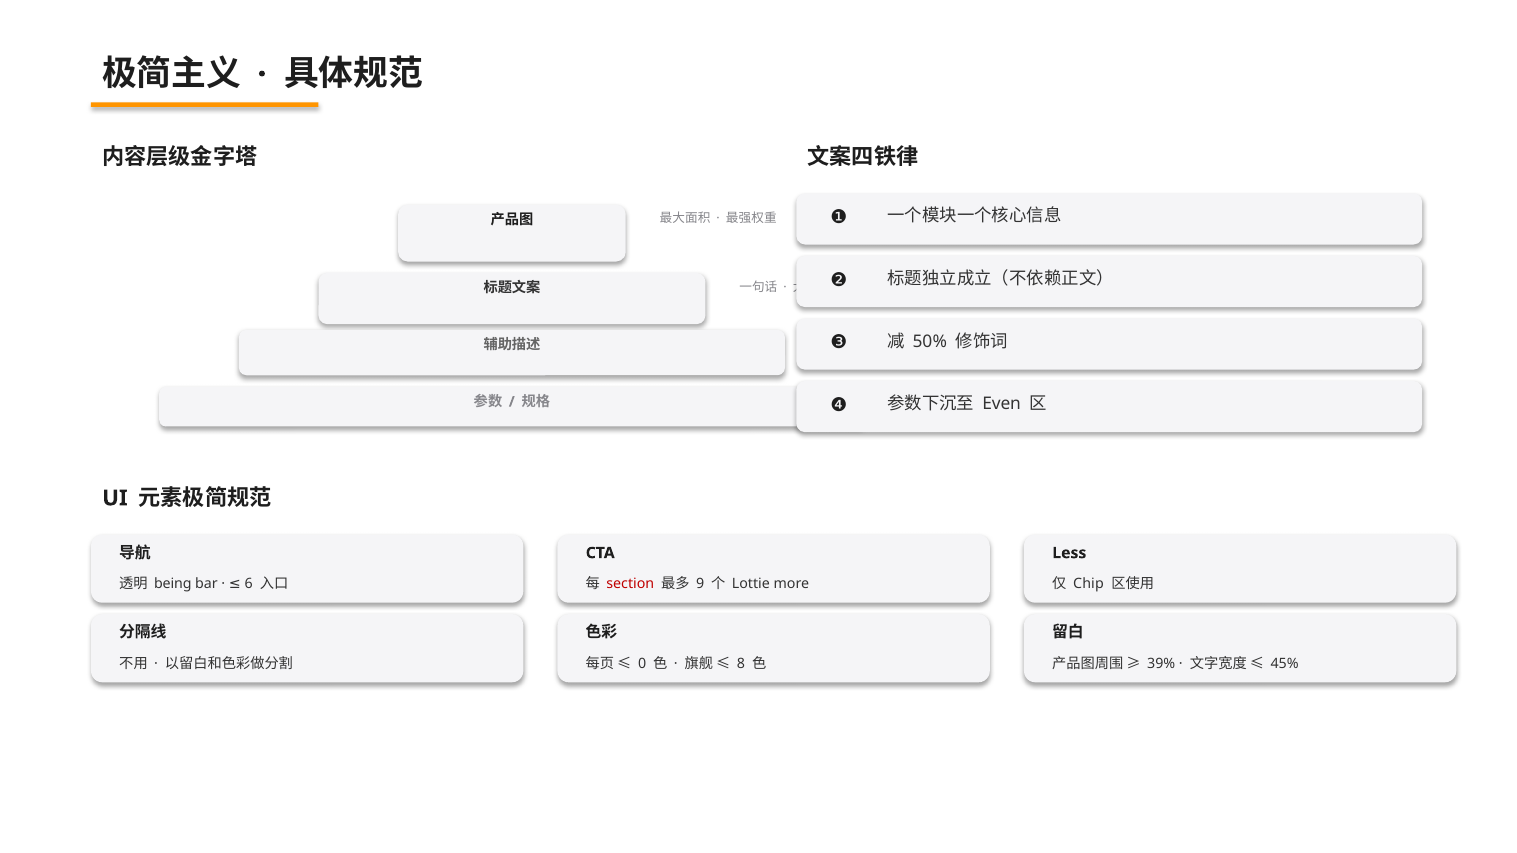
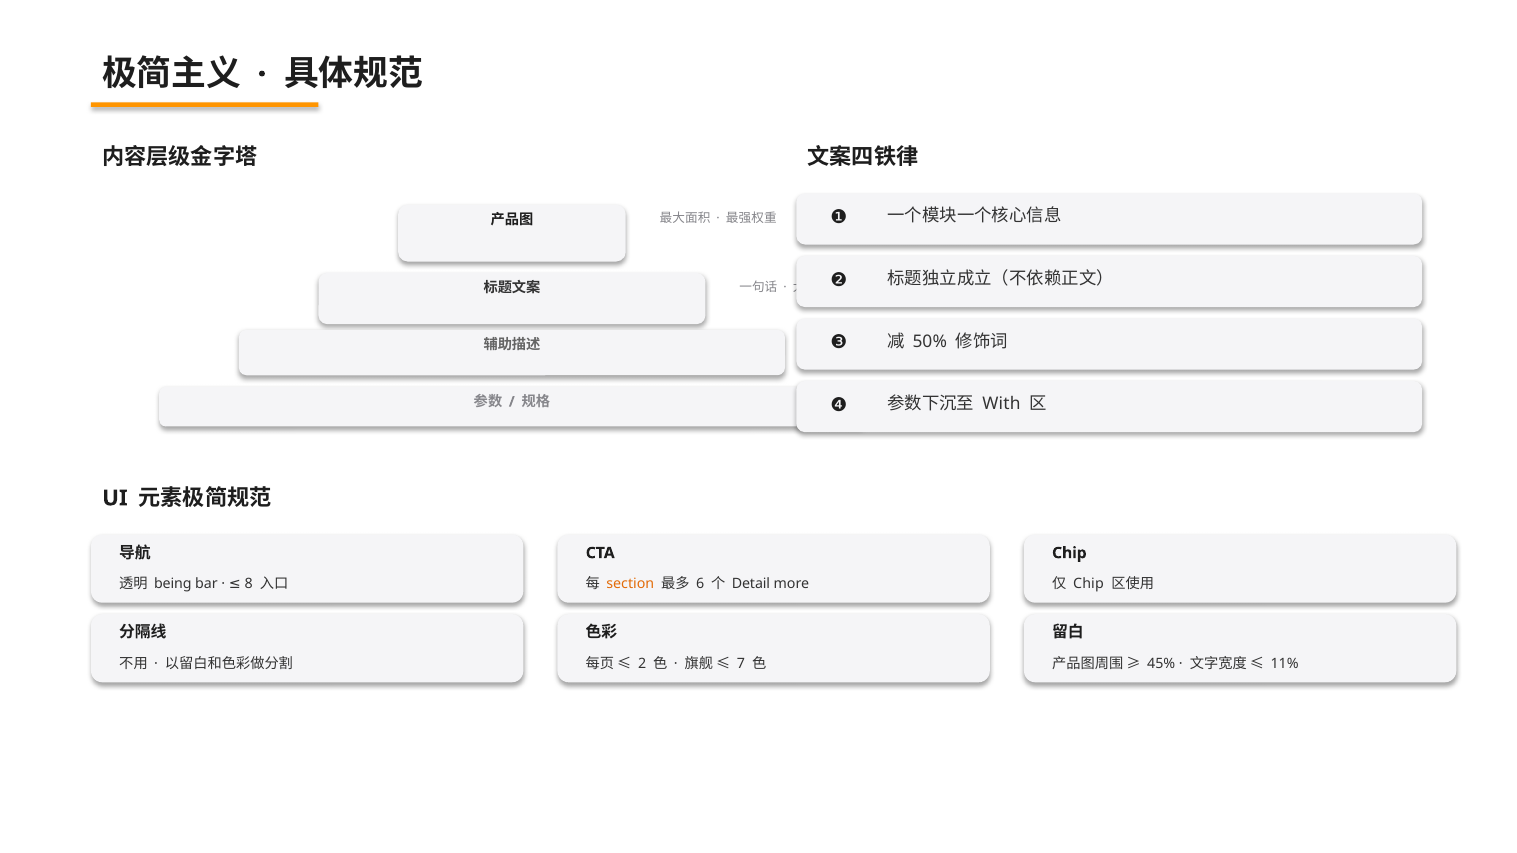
Even: Even -> With (1001, 404)
Less: Less -> Chip (1069, 553)
6: 6 -> 8 (249, 584)
section colour: red -> orange (630, 584)
9: 9 -> 6 (700, 584)
Lottie: Lottie -> Detail (751, 584)
0: 0 -> 2 (642, 664)
8: 8 -> 7 (741, 664)
39%: 39% -> 45% (1161, 664)
45%: 45% -> 11% (1285, 664)
